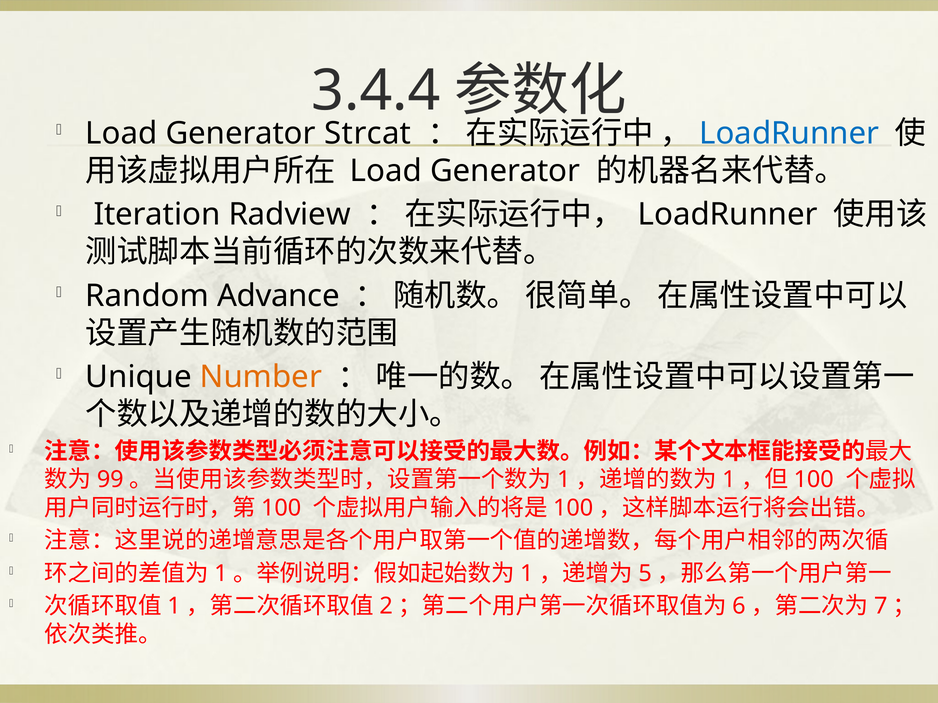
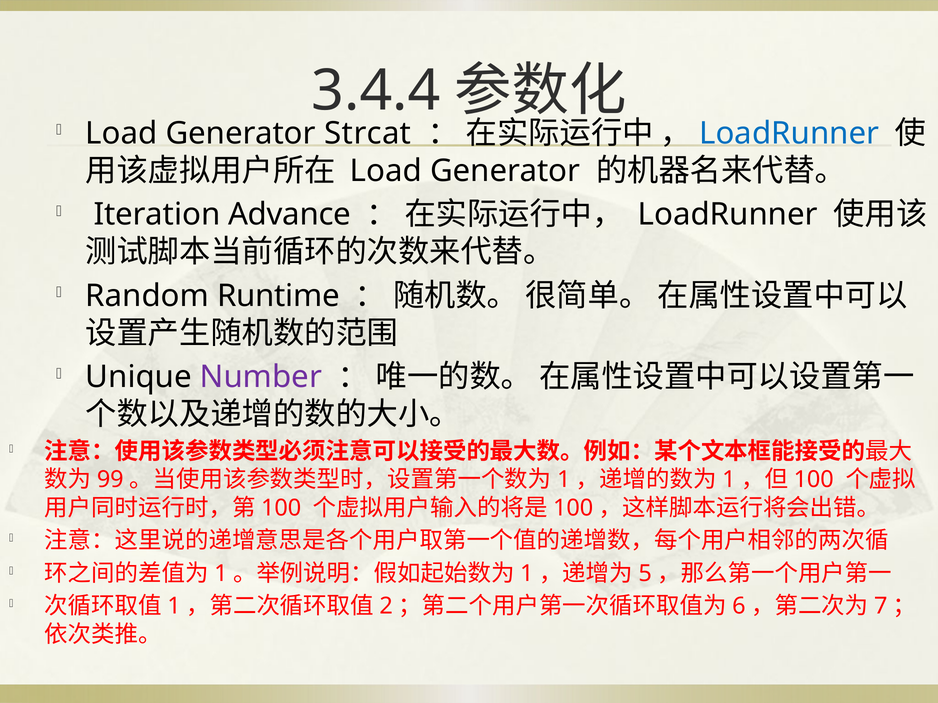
Radview: Radview -> Advance (290, 215)
Advance: Advance -> Runtime (278, 296)
Number colour: orange -> purple (261, 377)
